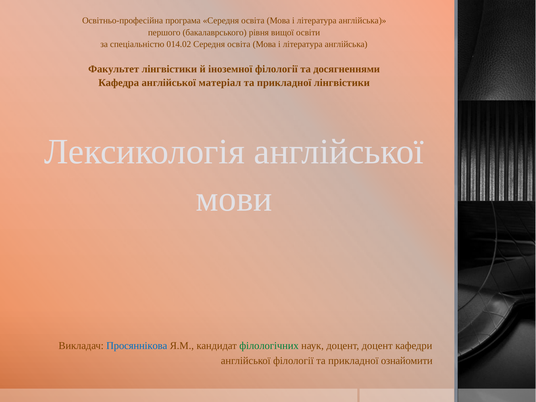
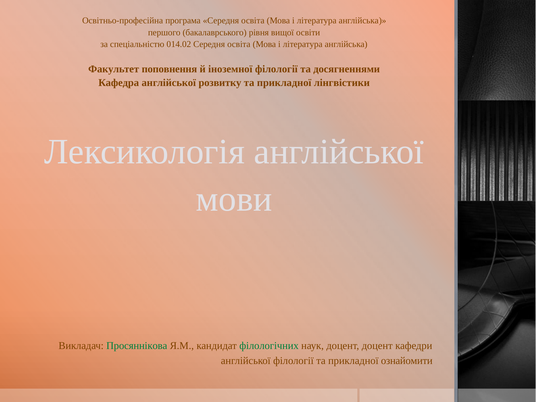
Факультет лінгвістики: лінгвістики -> поповнення (169, 69)
матеріал: матеріал -> розвитку (220, 83)
Просяннікова colour: blue -> green (137, 346)
